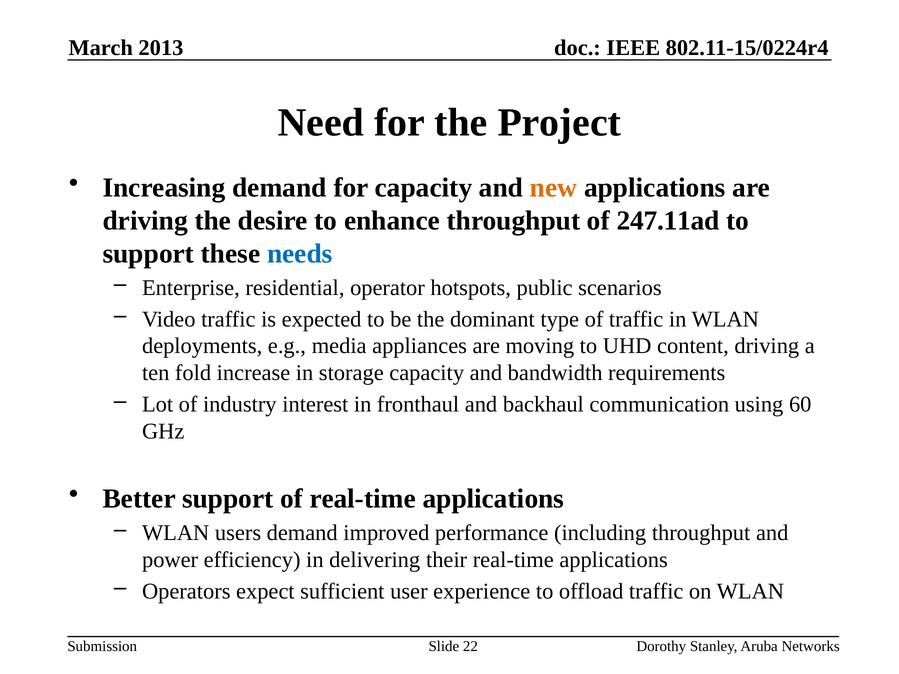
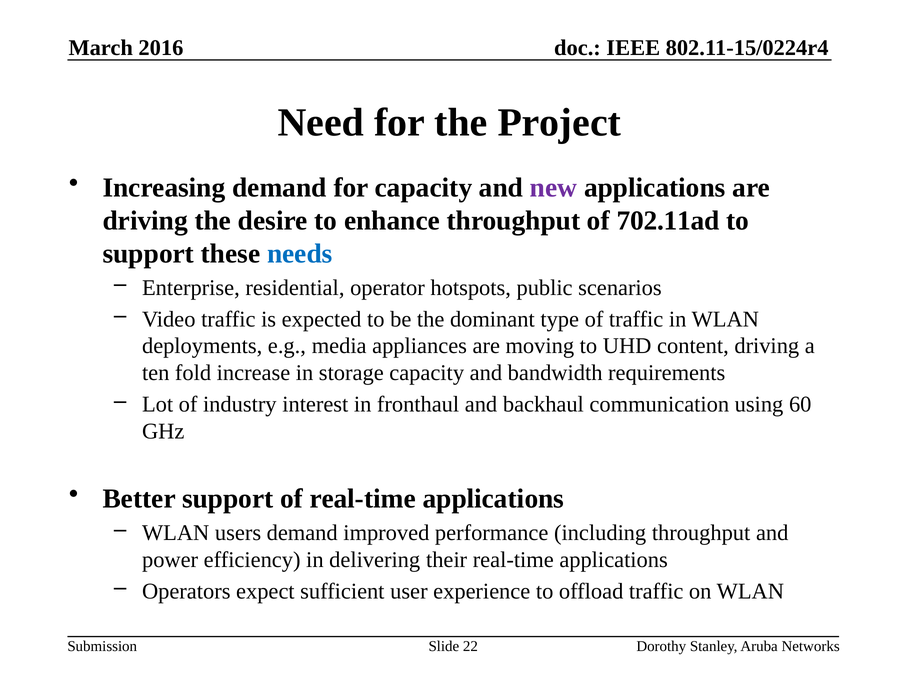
2013: 2013 -> 2016 (161, 48)
new colour: orange -> purple (554, 188)
247.11ad: 247.11ad -> 702.11ad (668, 221)
